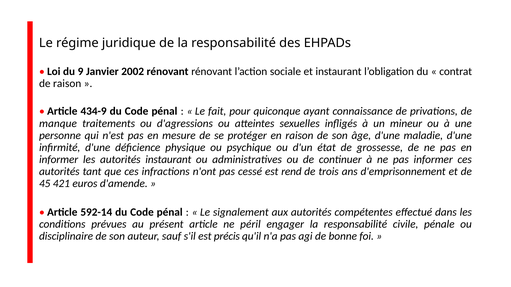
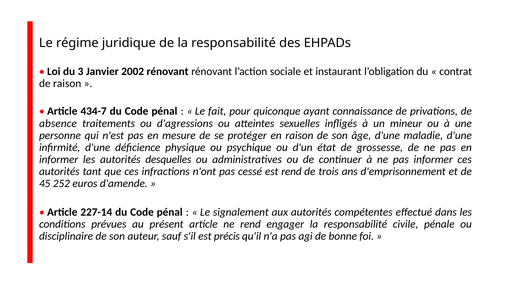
9: 9 -> 3 (81, 71)
434-9: 434-9 -> 434-7 (94, 111)
manque: manque -> absence (58, 124)
autorités instaurant: instaurant -> desquelles (168, 160)
421: 421 -> 252 (61, 184)
592-14: 592-14 -> 227-14 (96, 212)
ne péril: péril -> rend (251, 224)
